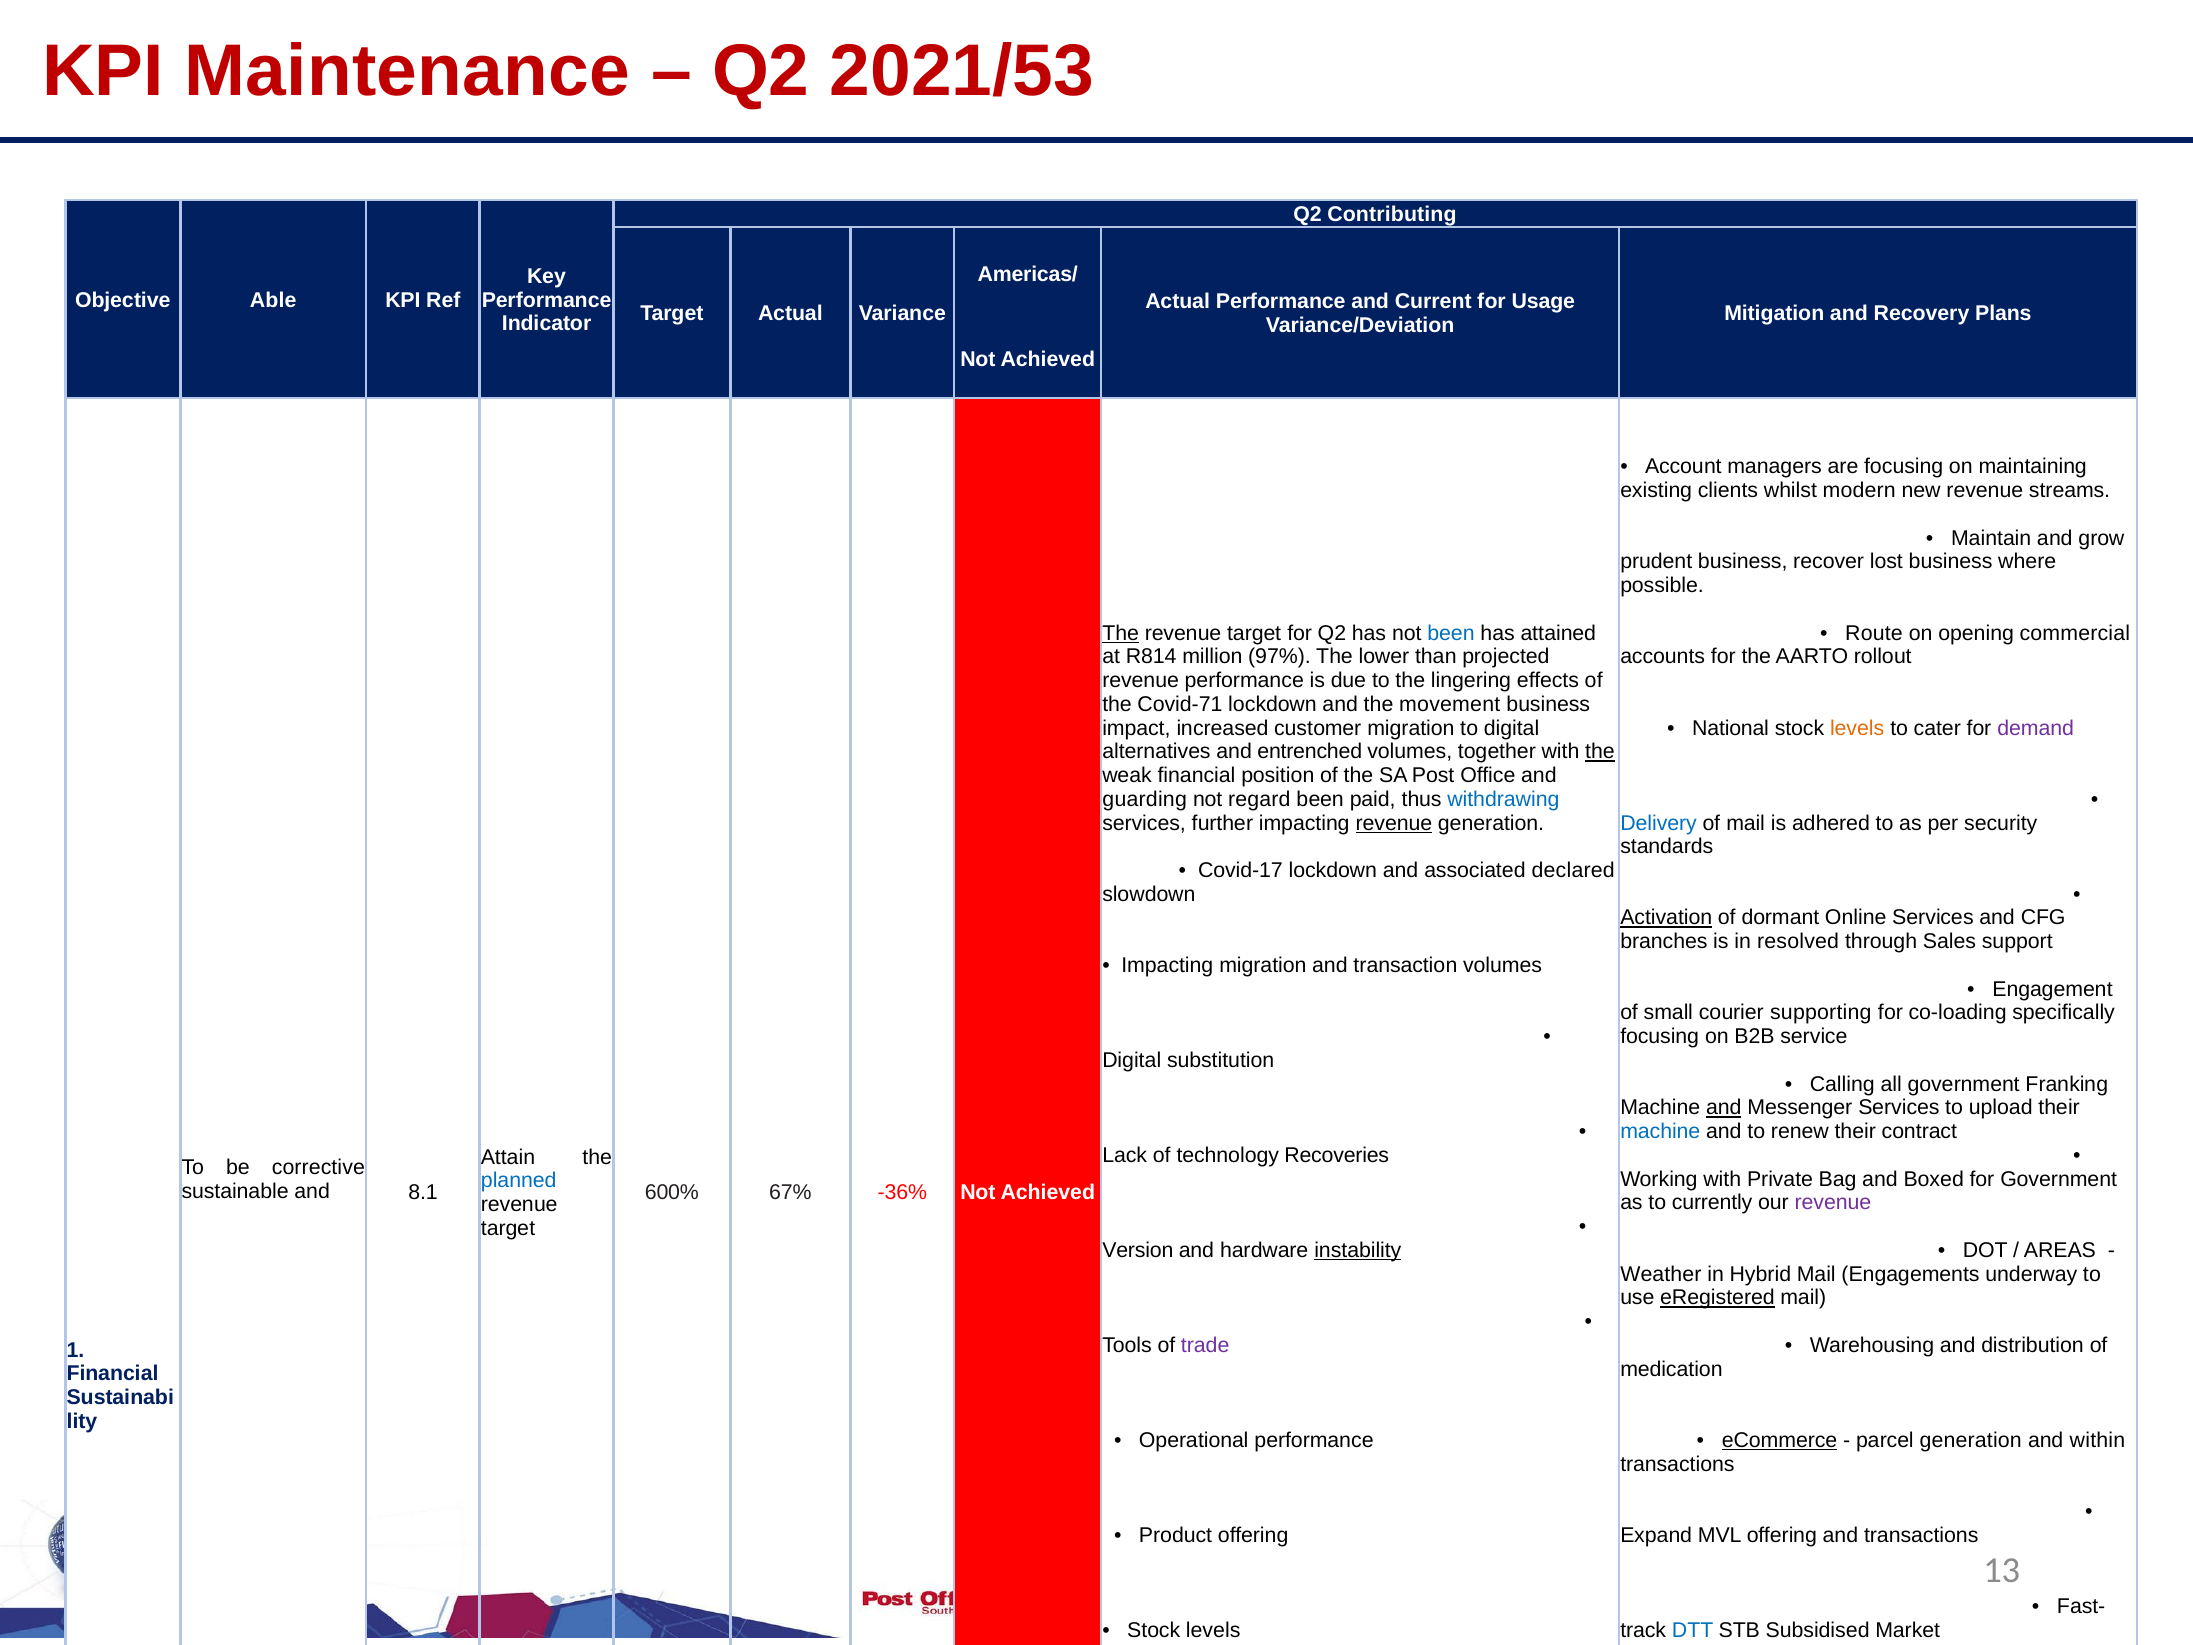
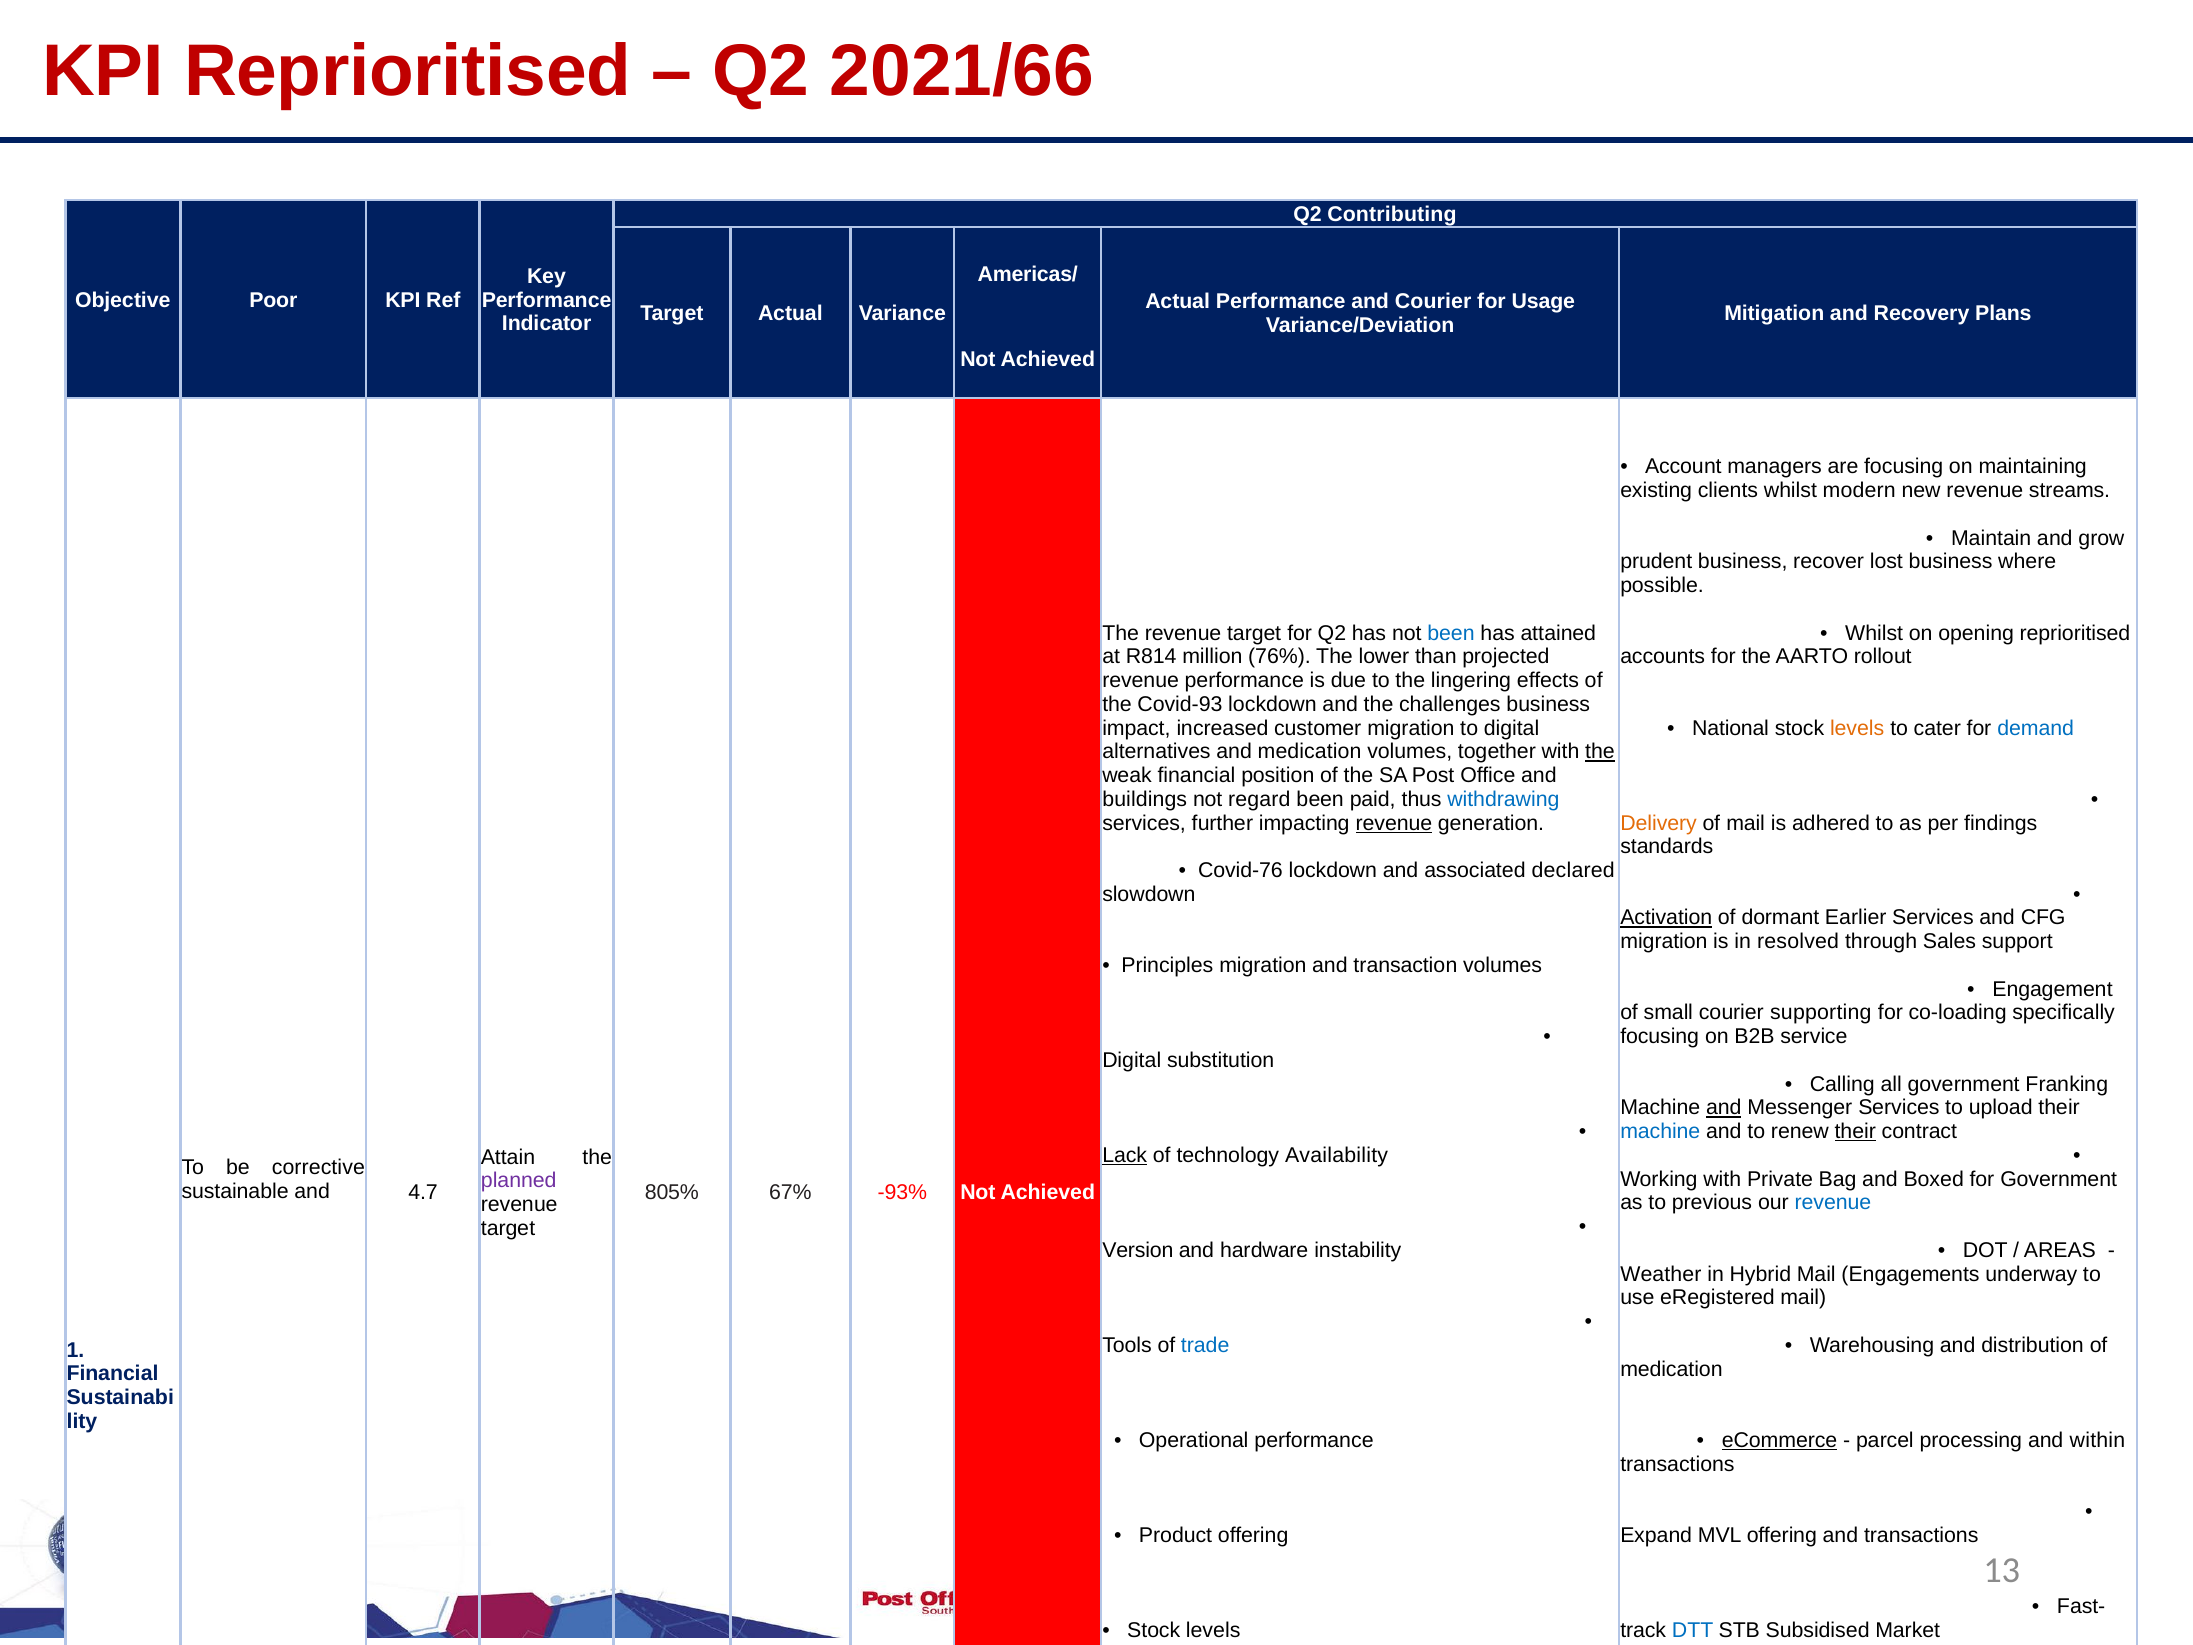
KPI Maintenance: Maintenance -> Reprioritised (408, 71)
2021/53: 2021/53 -> 2021/66 (962, 71)
Able: Able -> Poor (273, 300)
and Current: Current -> Courier (1433, 302)
The underline: present -> none (1121, 633)
Route: Route -> Whilst (1874, 633)
opening commercial: commercial -> reprioritised (2075, 633)
97%: 97% -> 76% (1279, 657)
Covid-71: Covid-71 -> Covid-93 (1180, 704)
movement: movement -> challenges (1450, 704)
demand colour: purple -> blue (2036, 728)
and entrenched: entrenched -> medication (1310, 752)
guarding: guarding -> buildings (1145, 799)
Delivery colour: blue -> orange (1659, 823)
per security: security -> findings (2001, 823)
Covid-17: Covid-17 -> Covid-76 (1240, 870)
Online: Online -> Earlier (1856, 918)
branches: branches -> migration (1664, 942)
Impacting: Impacting -> Principles (1167, 965)
their underline: none -> present (1855, 1132)
Lack underline: none -> present (1125, 1155)
Recoveries: Recoveries -> Availability (1337, 1155)
planned colour: blue -> purple (519, 1181)
8.1: 8.1 -> 4.7 (423, 1192)
600%: 600% -> 805% (672, 1192)
-36%: -36% -> -93% (902, 1192)
currently: currently -> previous (1712, 1203)
revenue colour: purple -> blue (1833, 1203)
instability underline: present -> none (1358, 1250)
eRegistered underline: present -> none (1717, 1298)
trade colour: purple -> blue (1205, 1345)
parcel generation: generation -> processing (1971, 1440)
